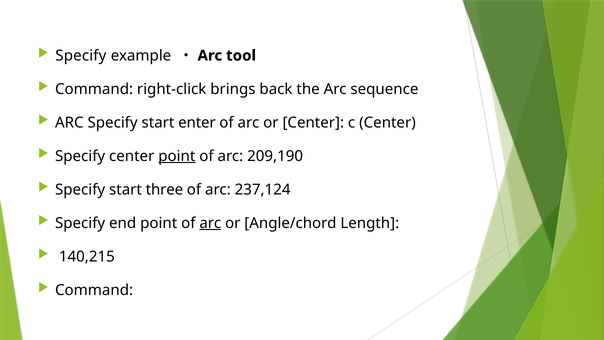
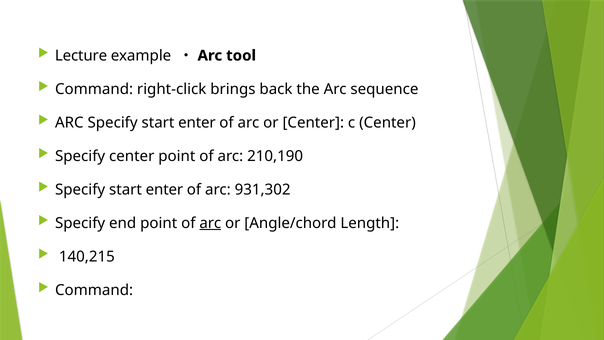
Specify: Specify -> Lecture (81, 56)
point underline: present -> none (177, 156)
209,190: 209,190 -> 210,190 (275, 156)
three: three -> enter (164, 189)
237,124: 237,124 -> 931,302 (263, 189)
